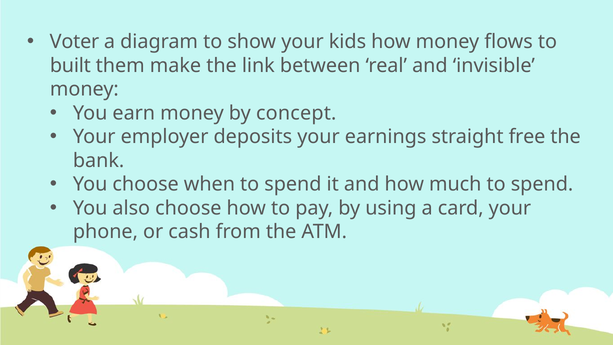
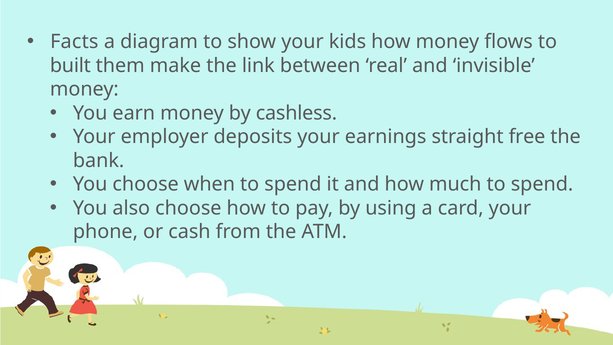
Voter: Voter -> Facts (74, 42)
concept: concept -> cashless (296, 113)
